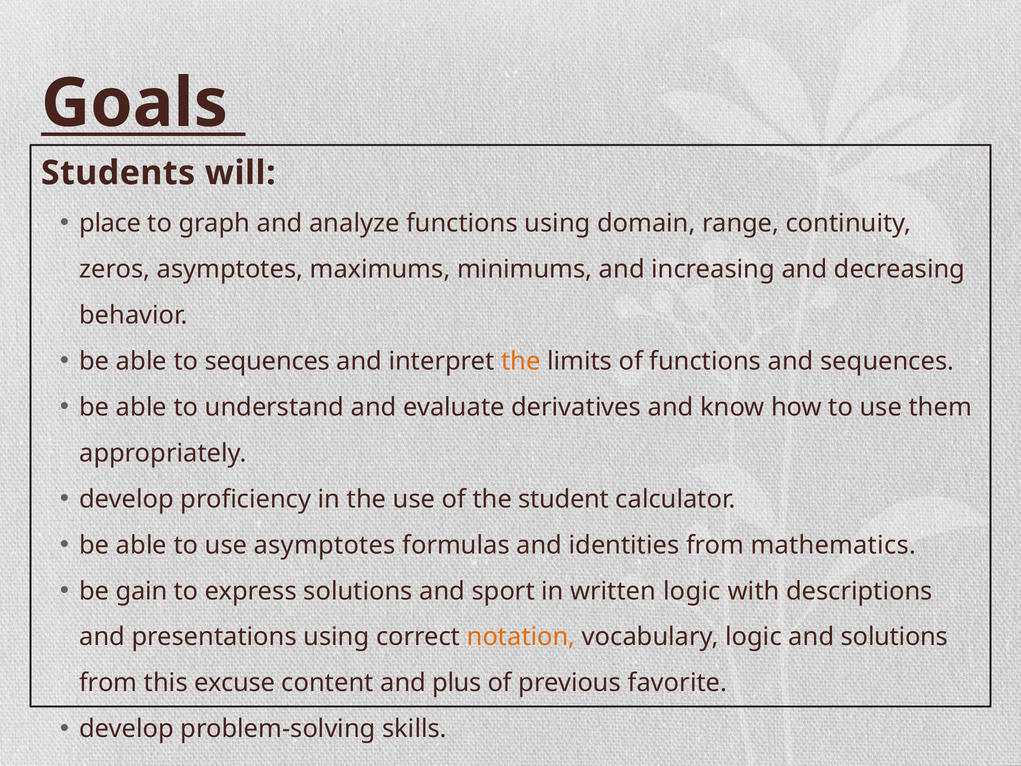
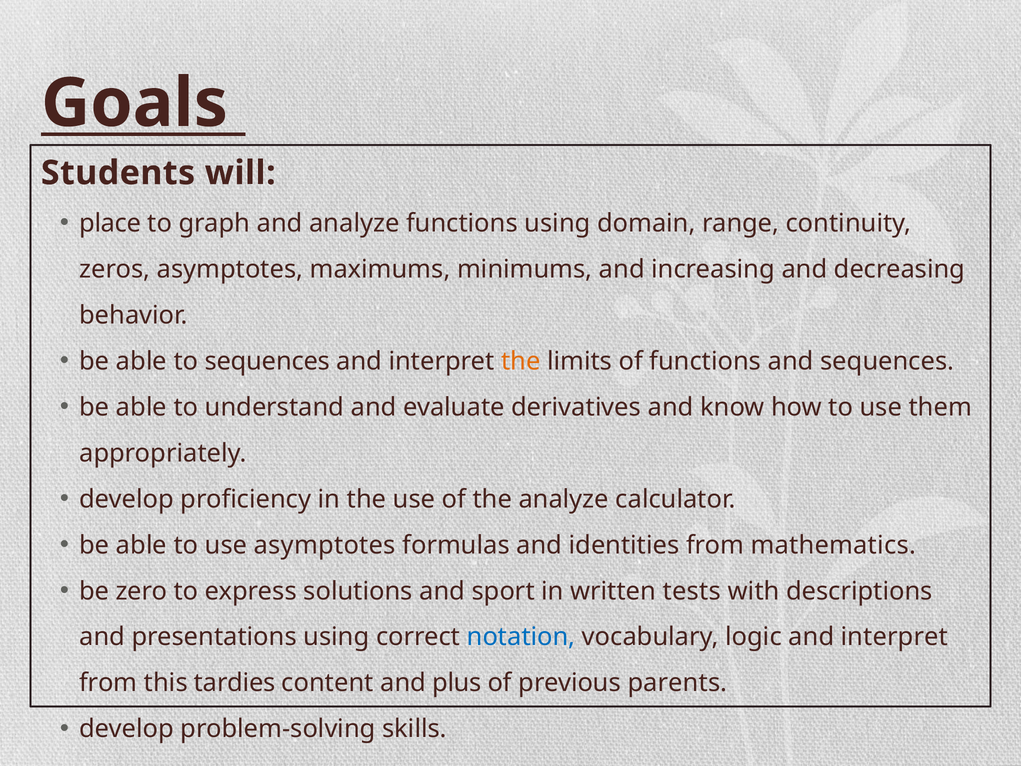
the student: student -> analyze (564, 499)
gain: gain -> zero (142, 591)
written logic: logic -> tests (692, 591)
notation colour: orange -> blue (521, 637)
logic and solutions: solutions -> interpret (894, 637)
excuse: excuse -> tardies (235, 683)
favorite: favorite -> parents (677, 683)
